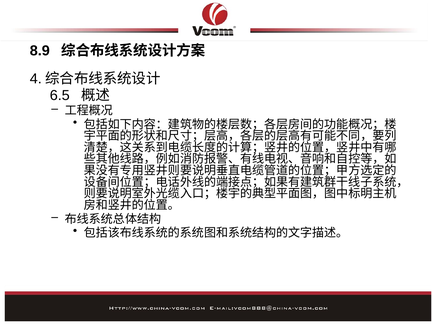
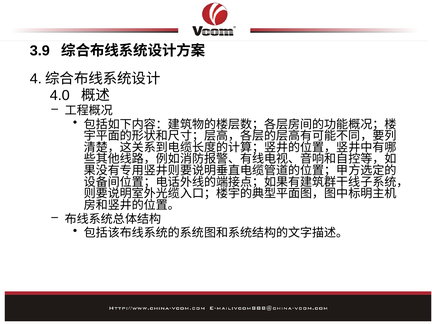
8.9: 8.9 -> 3.9 (40, 51)
6.5: 6.5 -> 4.0 (60, 95)
